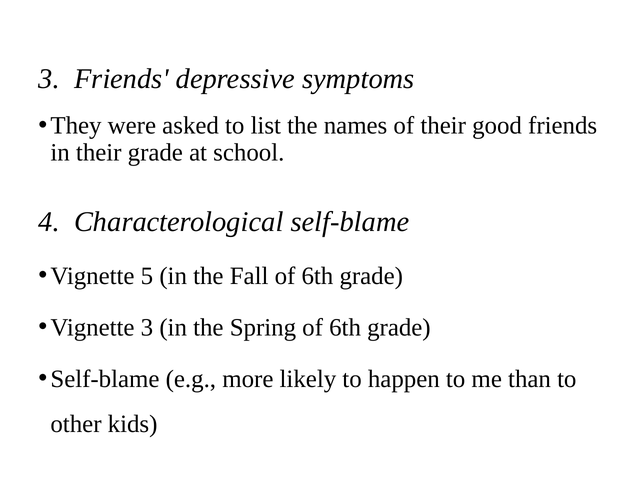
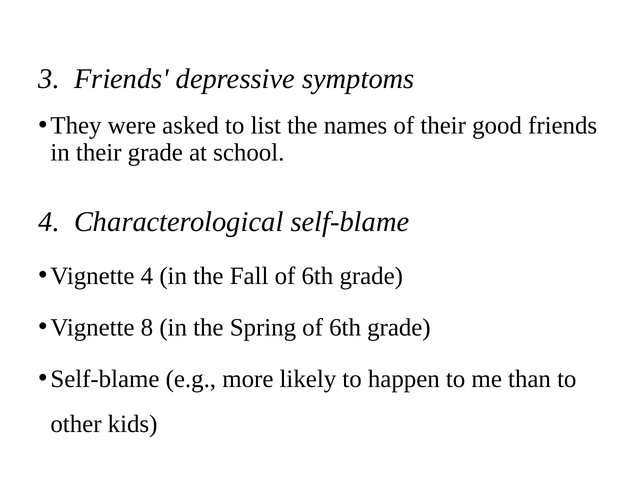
Vignette 5: 5 -> 4 (147, 276)
Vignette 3: 3 -> 8 (147, 327)
